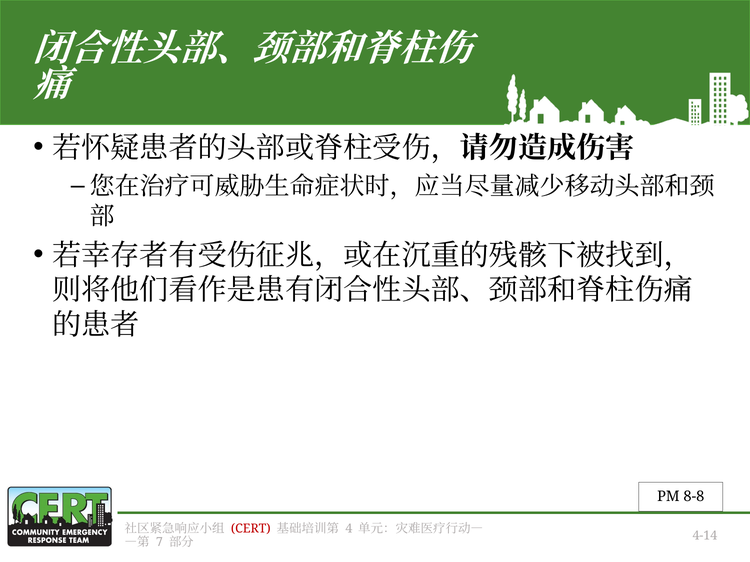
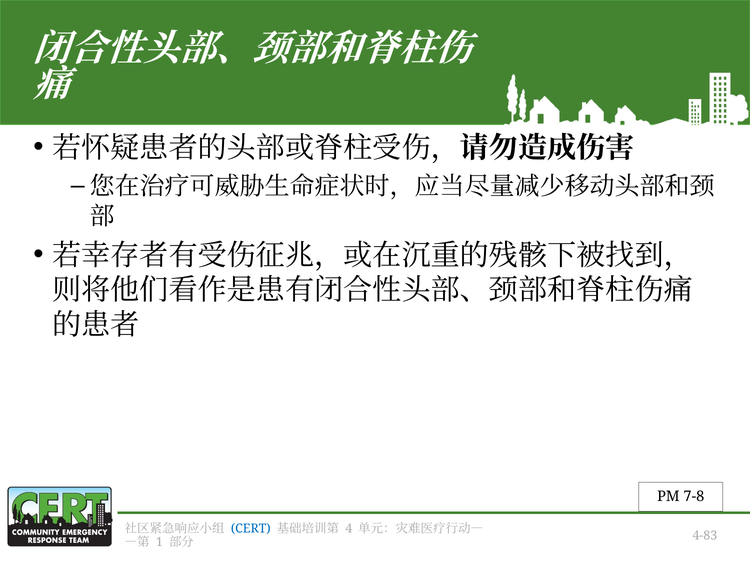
8-8: 8-8 -> 7-8 (694, 497)
CERT colour: red -> blue (251, 529)
7: 7 -> 1 (159, 543)
4-14: 4-14 -> 4-83 (705, 536)
